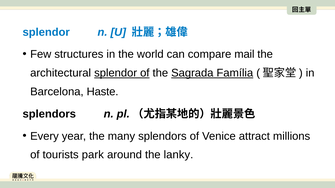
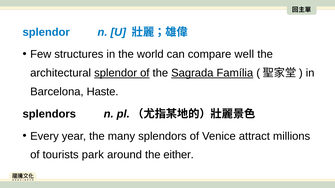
mail: mail -> well (244, 54)
lanky: lanky -> either (179, 155)
